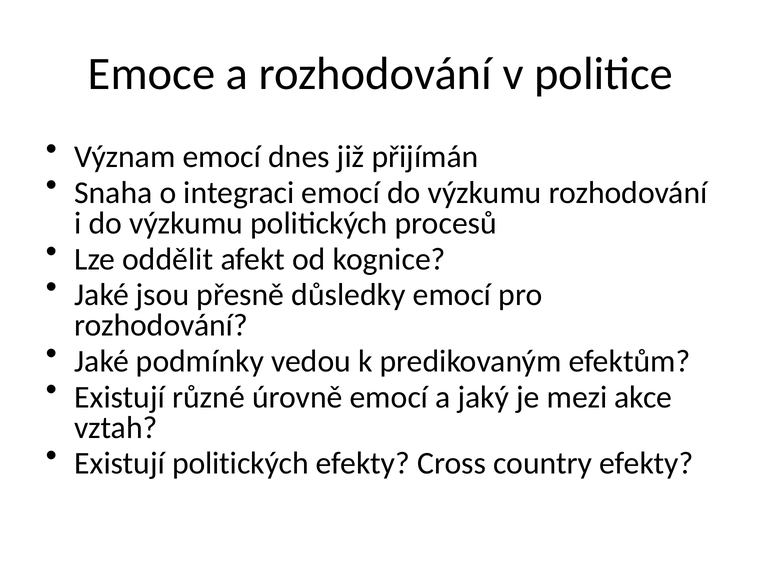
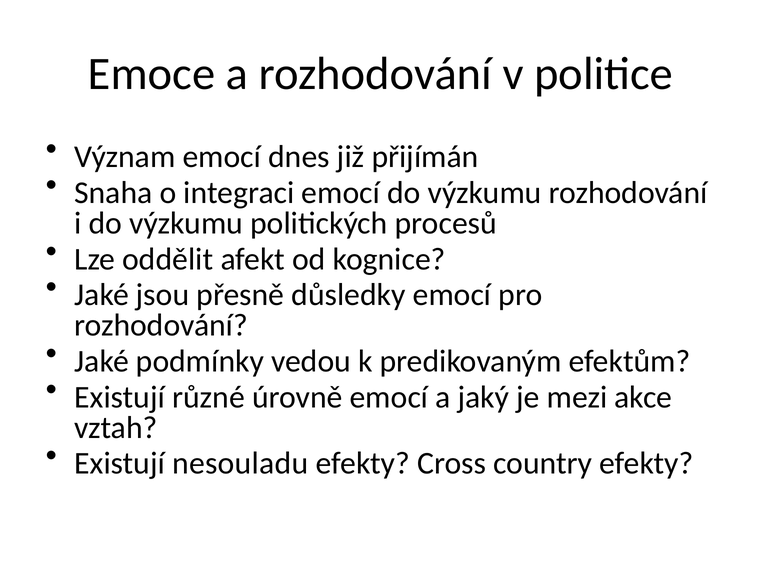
Existují politických: politických -> nesouladu (240, 464)
